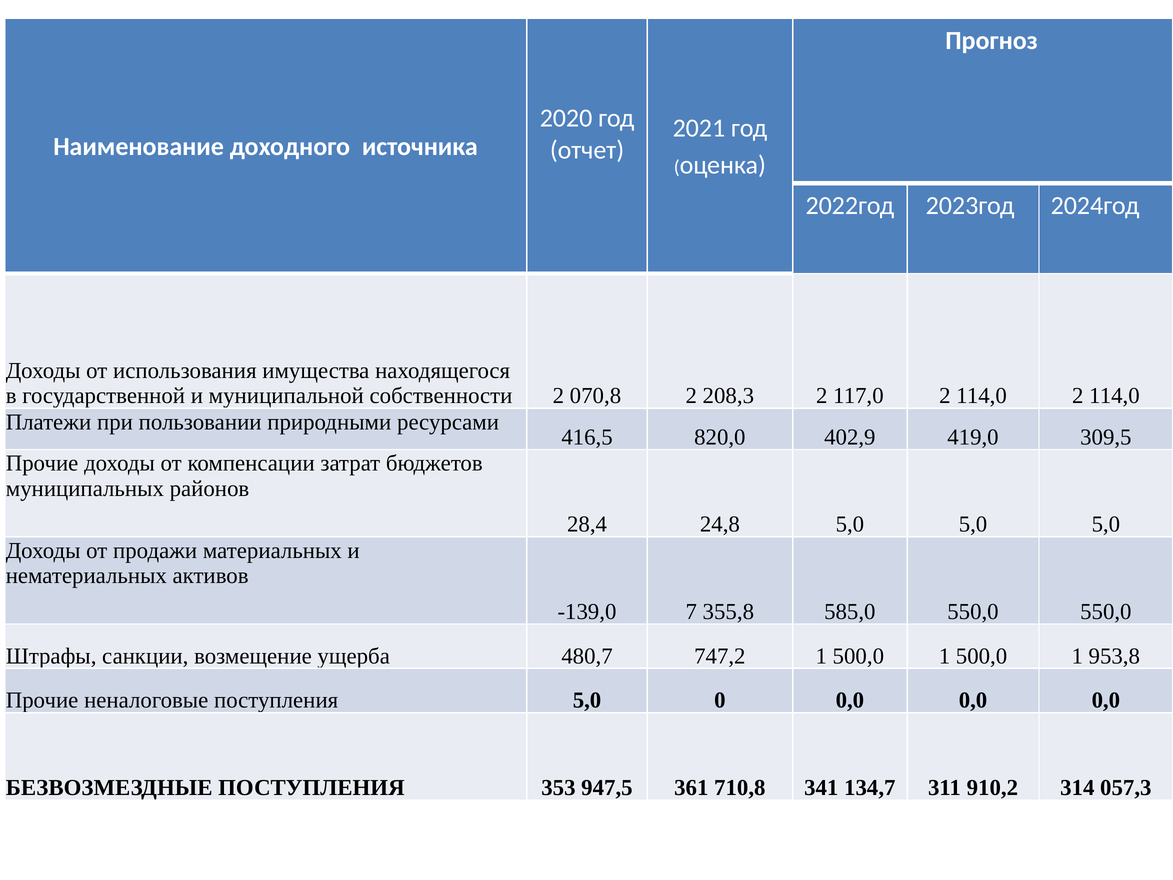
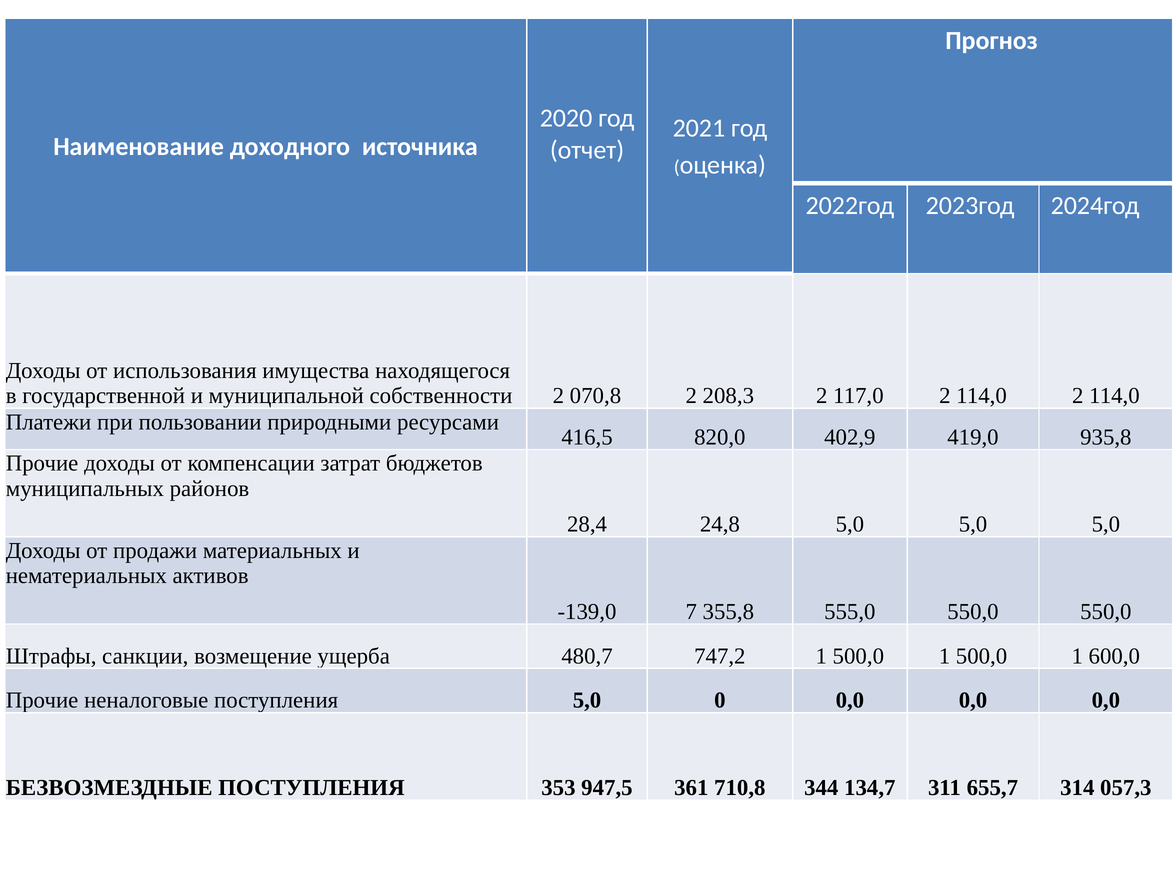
309,5: 309,5 -> 935,8 (1106, 437)
585,0: 585,0 -> 555,0 (850, 611)
953,8: 953,8 -> 600,0 (1114, 656)
341: 341 -> 344 (821, 787)
910,2: 910,2 -> 655,7 (992, 787)
